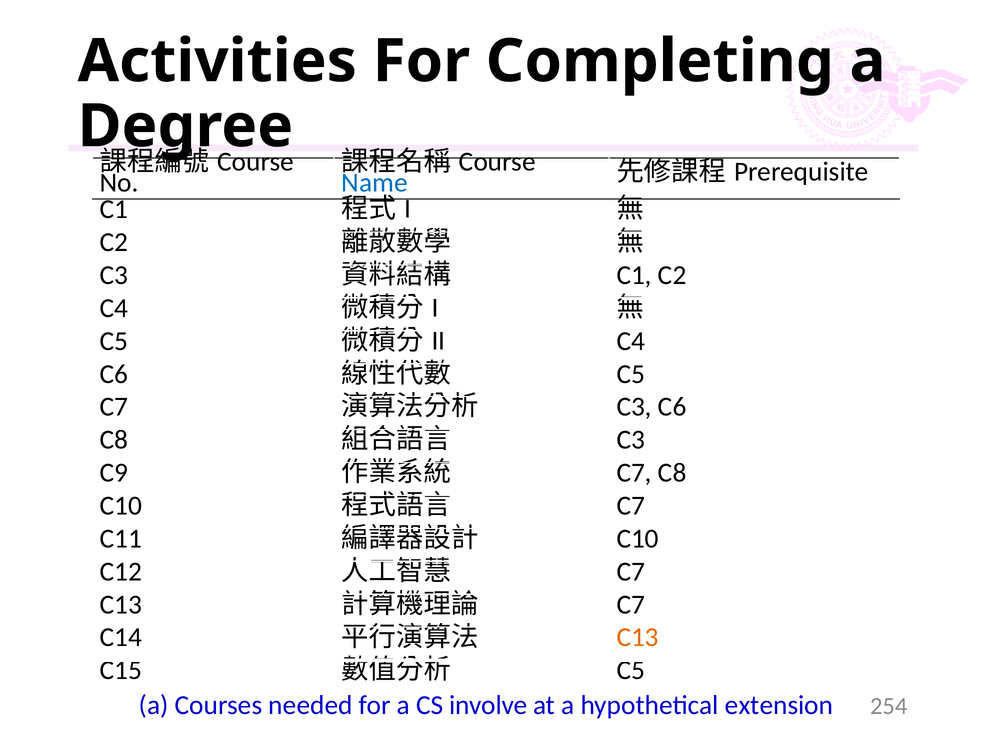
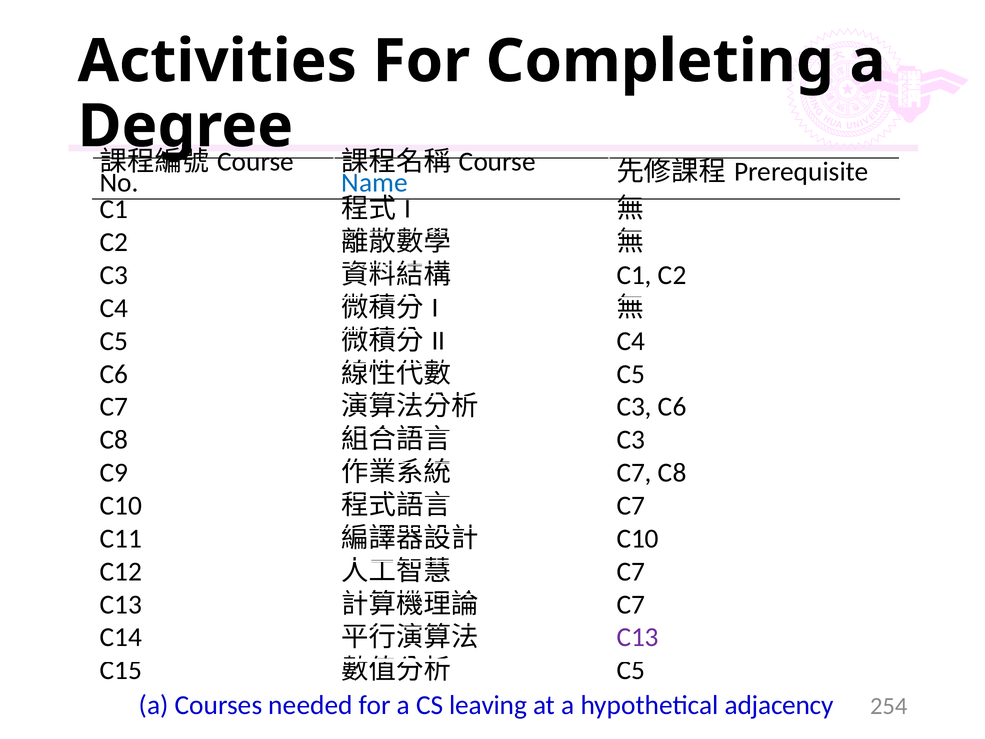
C13 colour: orange -> purple (638, 637)
involve: involve -> leaving (488, 705)
extension: extension -> adjacency (779, 705)
